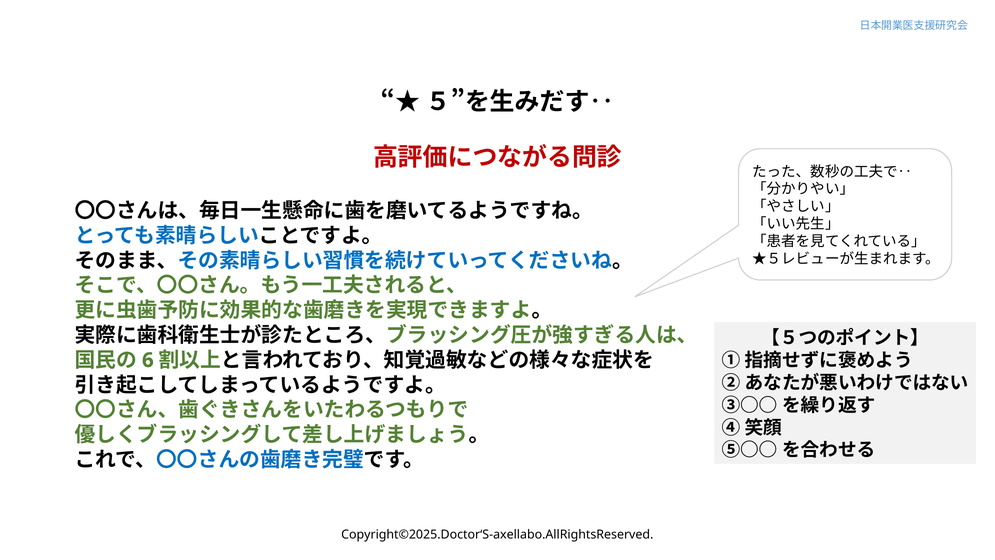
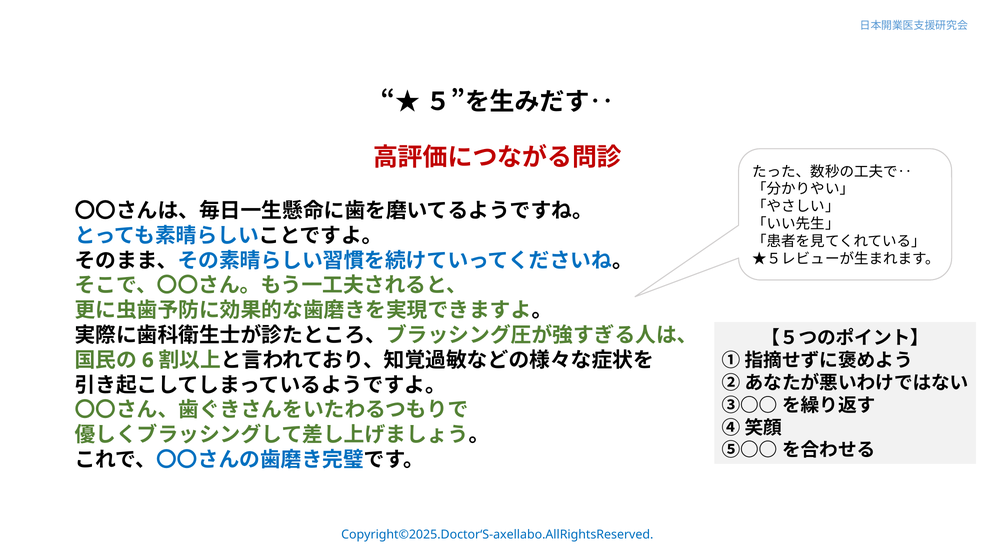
Copyright©2025.Doctor‘S-axellabo.AllRightsReserved colour: black -> blue (497, 534)
